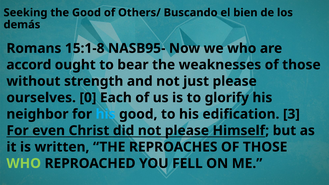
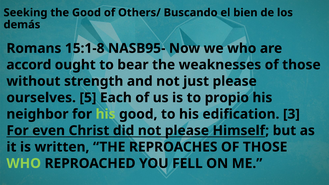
0: 0 -> 5 (88, 98)
glorify: glorify -> propio (227, 98)
his colour: light blue -> light green (106, 114)
